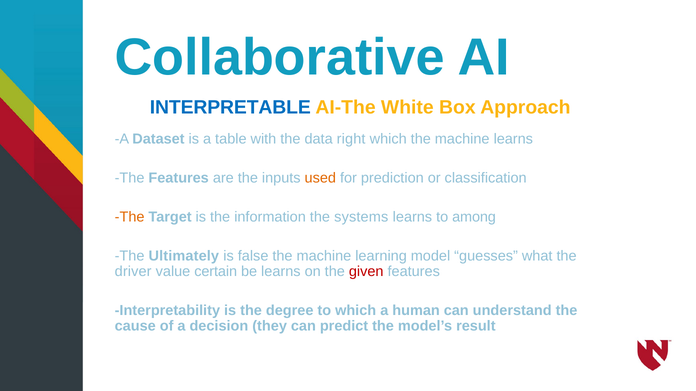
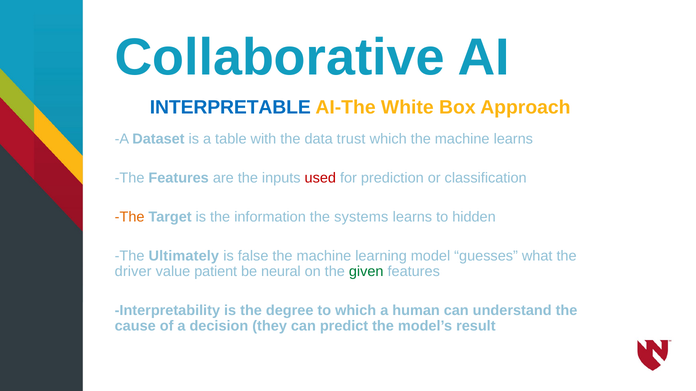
right: right -> trust (351, 139)
used colour: orange -> red (320, 178)
among: among -> hidden (474, 217)
certain: certain -> patient (216, 272)
be learns: learns -> neural (281, 272)
given colour: red -> green (366, 272)
